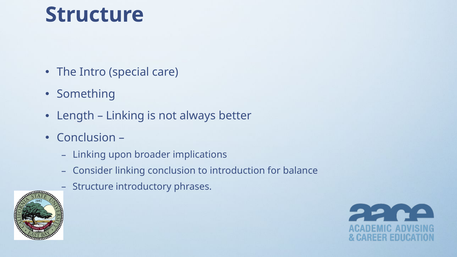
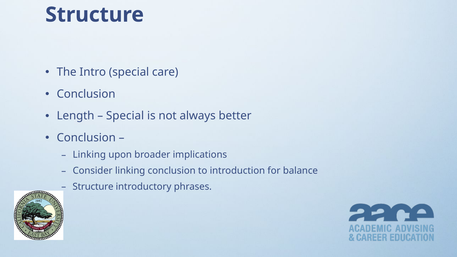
Something: Something -> Conclusion (86, 94)
Linking: Linking -> Special (125, 116)
